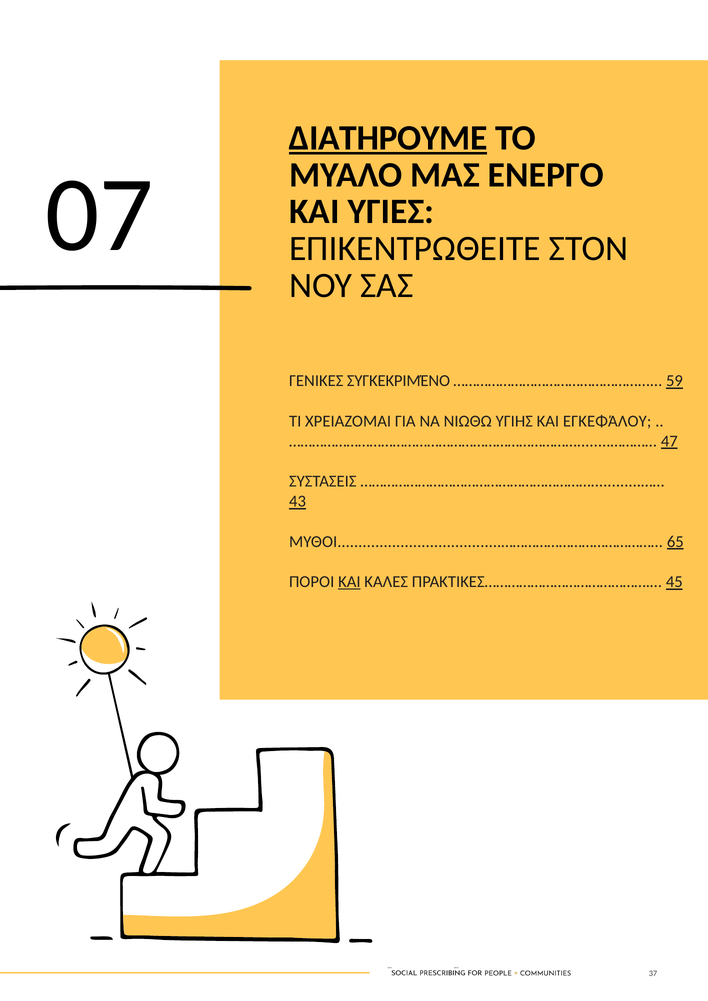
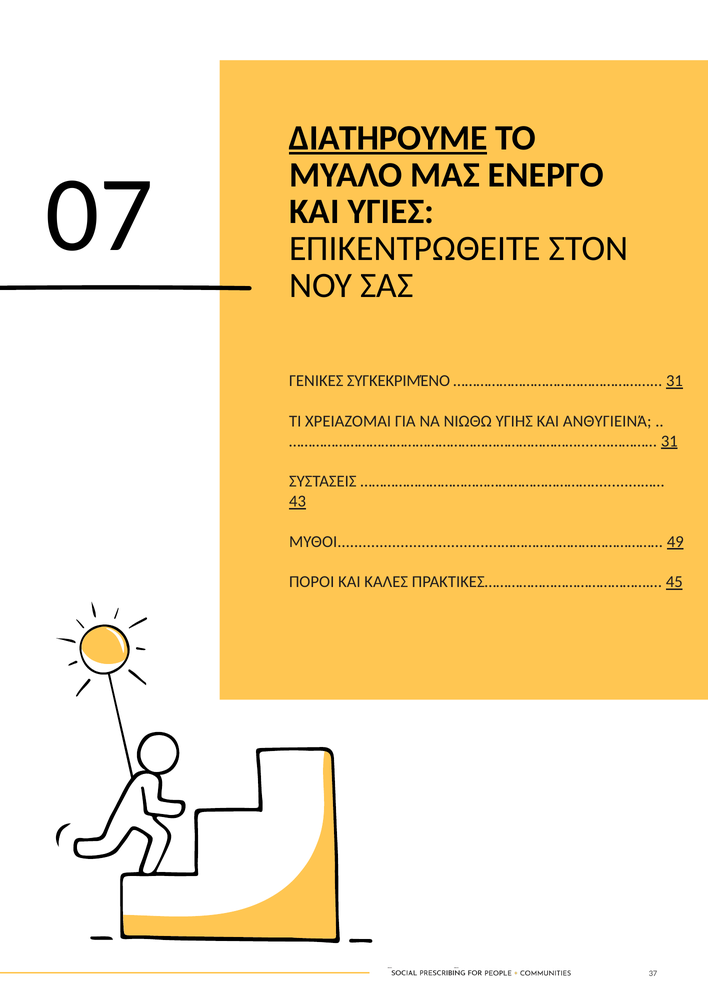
59: 59 -> 31 (674, 381)
ΕΓΚΕΦΆΛΟΥ: ΕΓΚΕΦΆΛΟΥ -> ΑΝΘΥΓΙΕΙΝΆ (607, 421)
47: 47 -> 31 (669, 441)
65: 65 -> 49 (675, 542)
ΚΑΙ underline: present -> none (349, 582)
